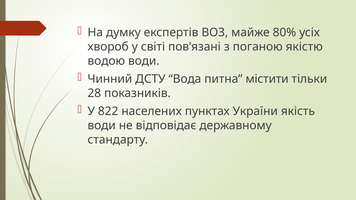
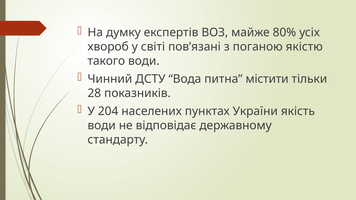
водою: водою -> такого (106, 61)
822: 822 -> 204 (108, 111)
